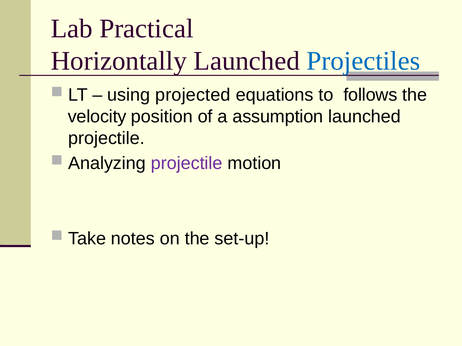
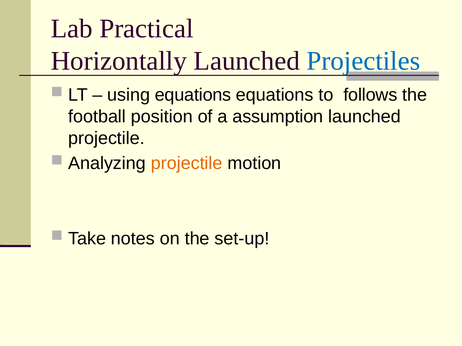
using projected: projected -> equations (193, 95)
velocity: velocity -> football (97, 117)
projectile colour: purple -> orange (187, 164)
